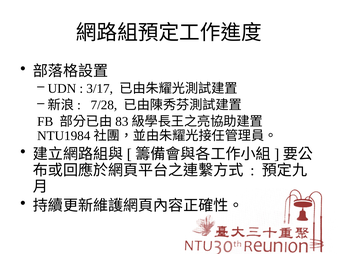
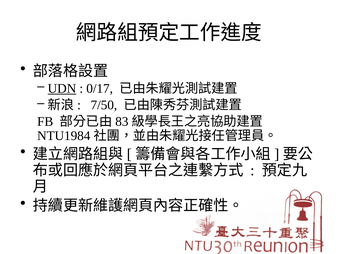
UDN underline: none -> present (62, 88)
3/17: 3/17 -> 0/17 (100, 88)
7/28: 7/28 -> 7/50 (104, 105)
